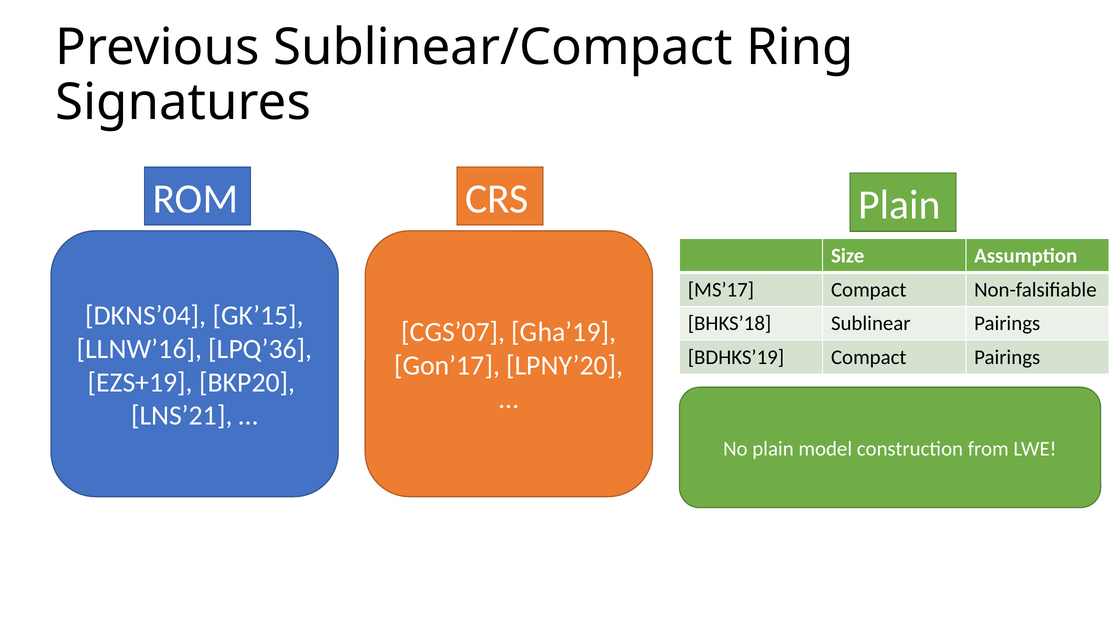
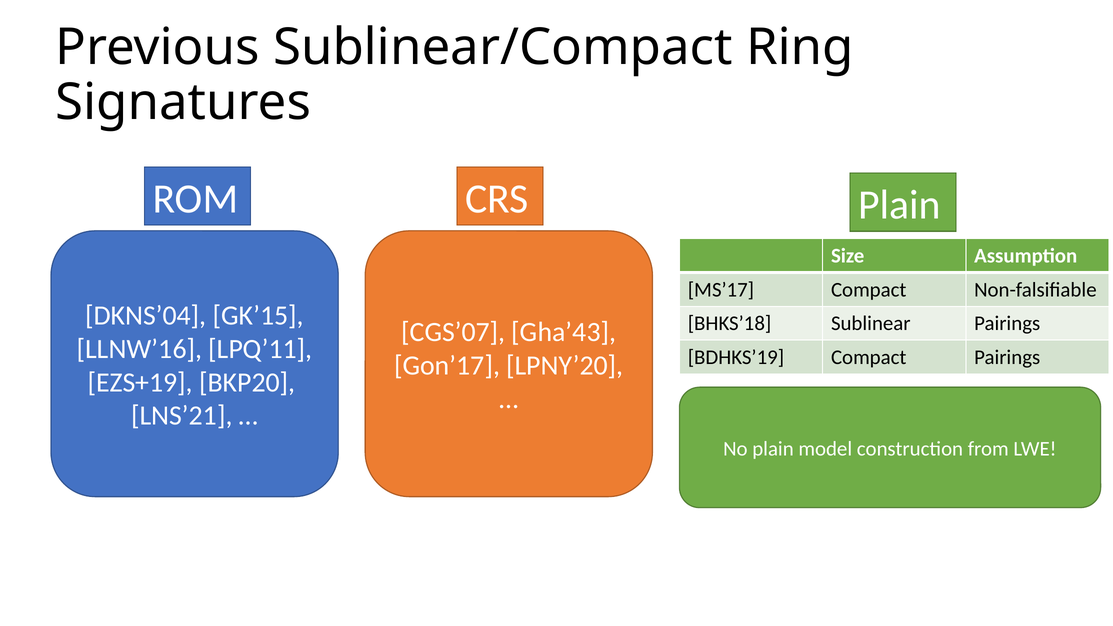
Gha’19: Gha’19 -> Gha’43 (564, 332)
LPQ’36: LPQ’36 -> LPQ’11 (260, 349)
